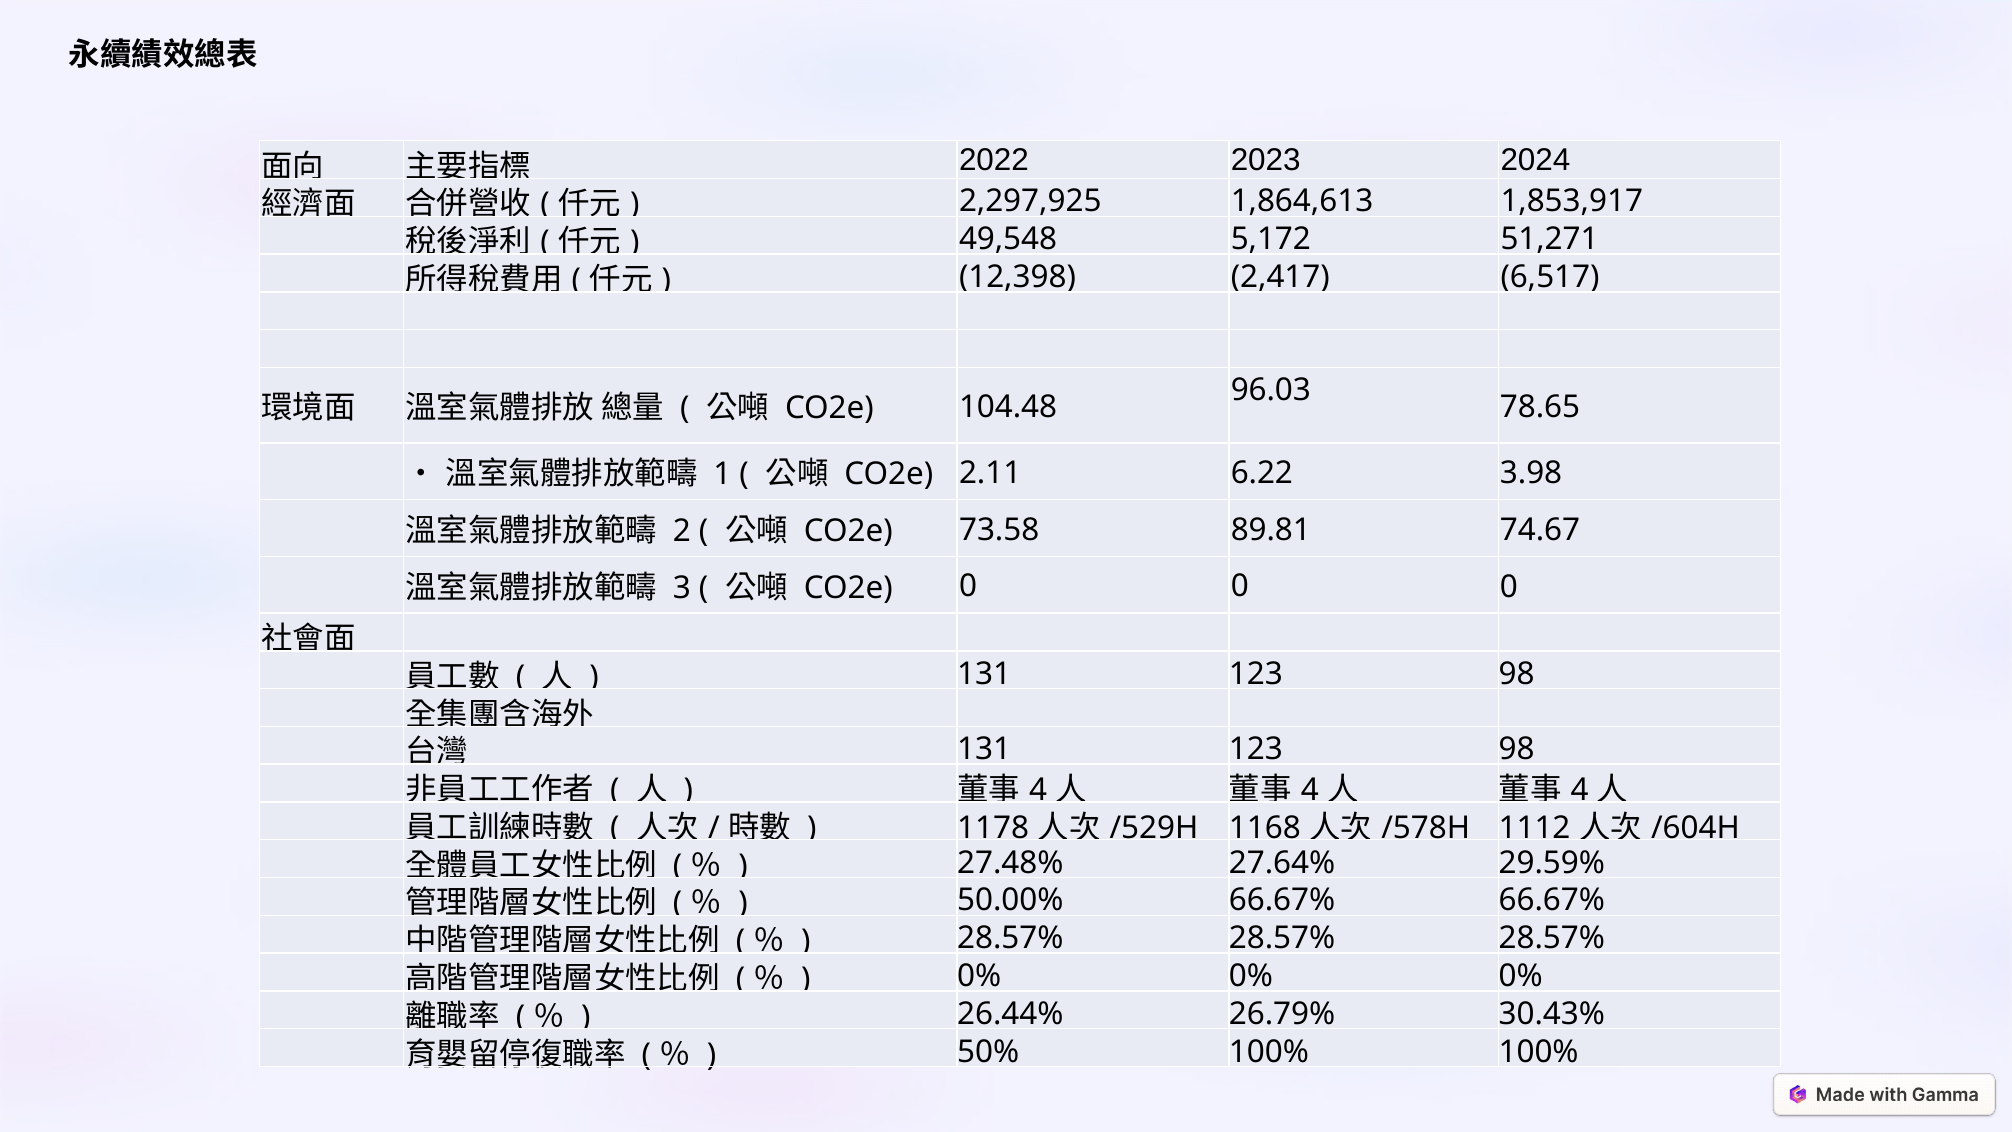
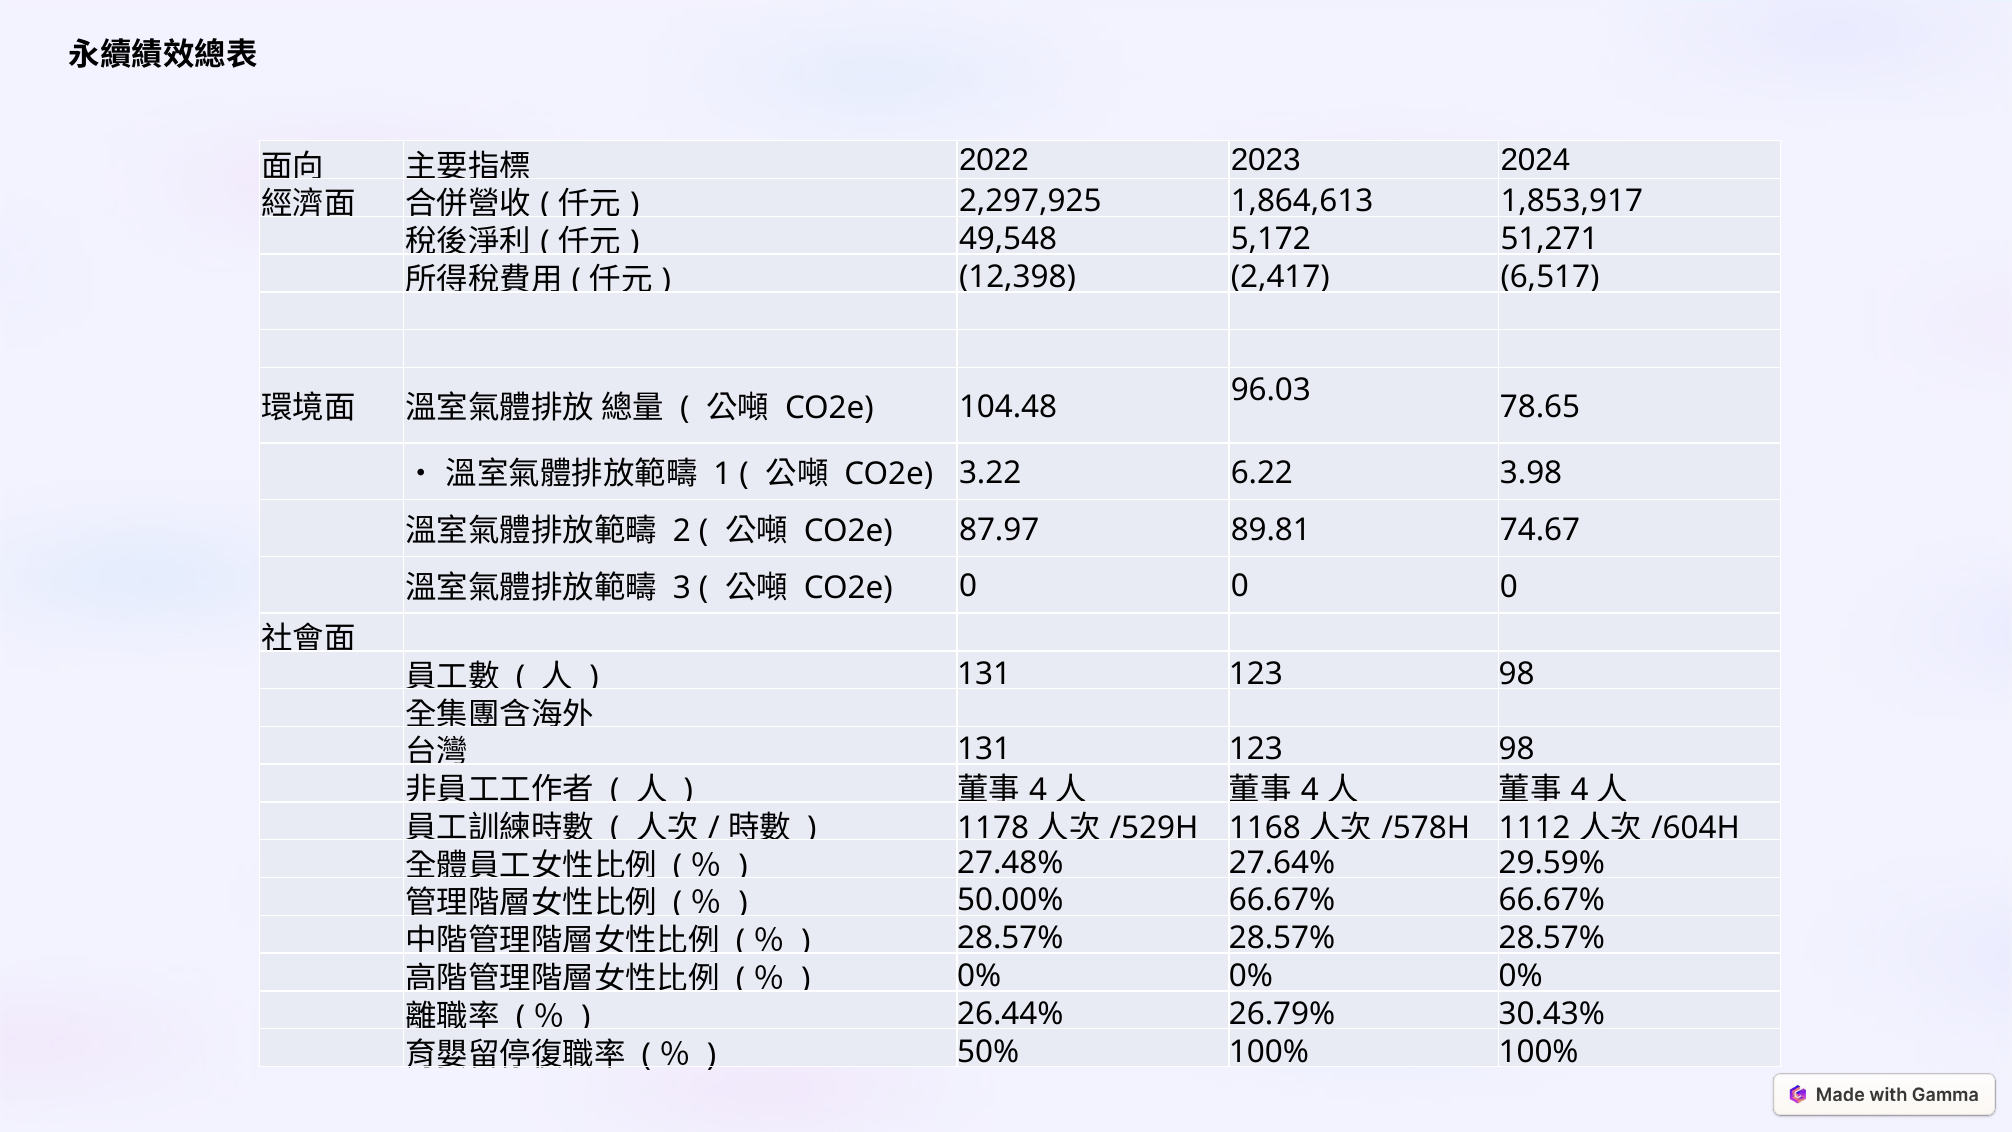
2.11: 2.11 -> 3.22 (990, 473)
73.58: 73.58 -> 87.97 (999, 530)
